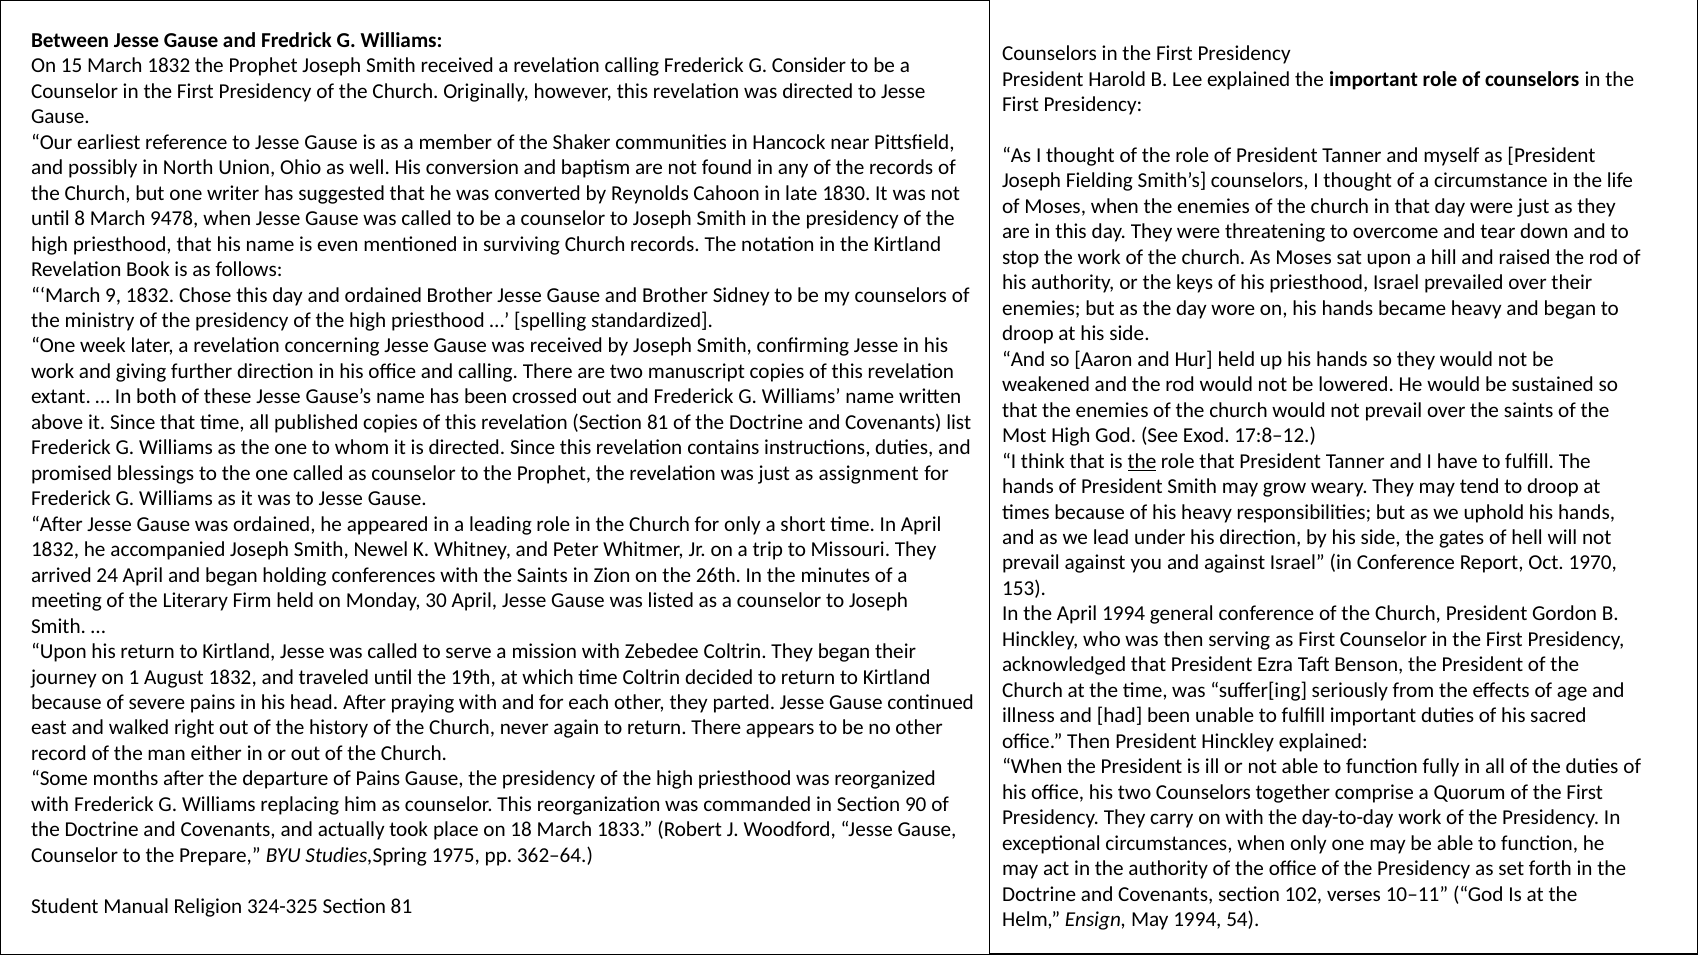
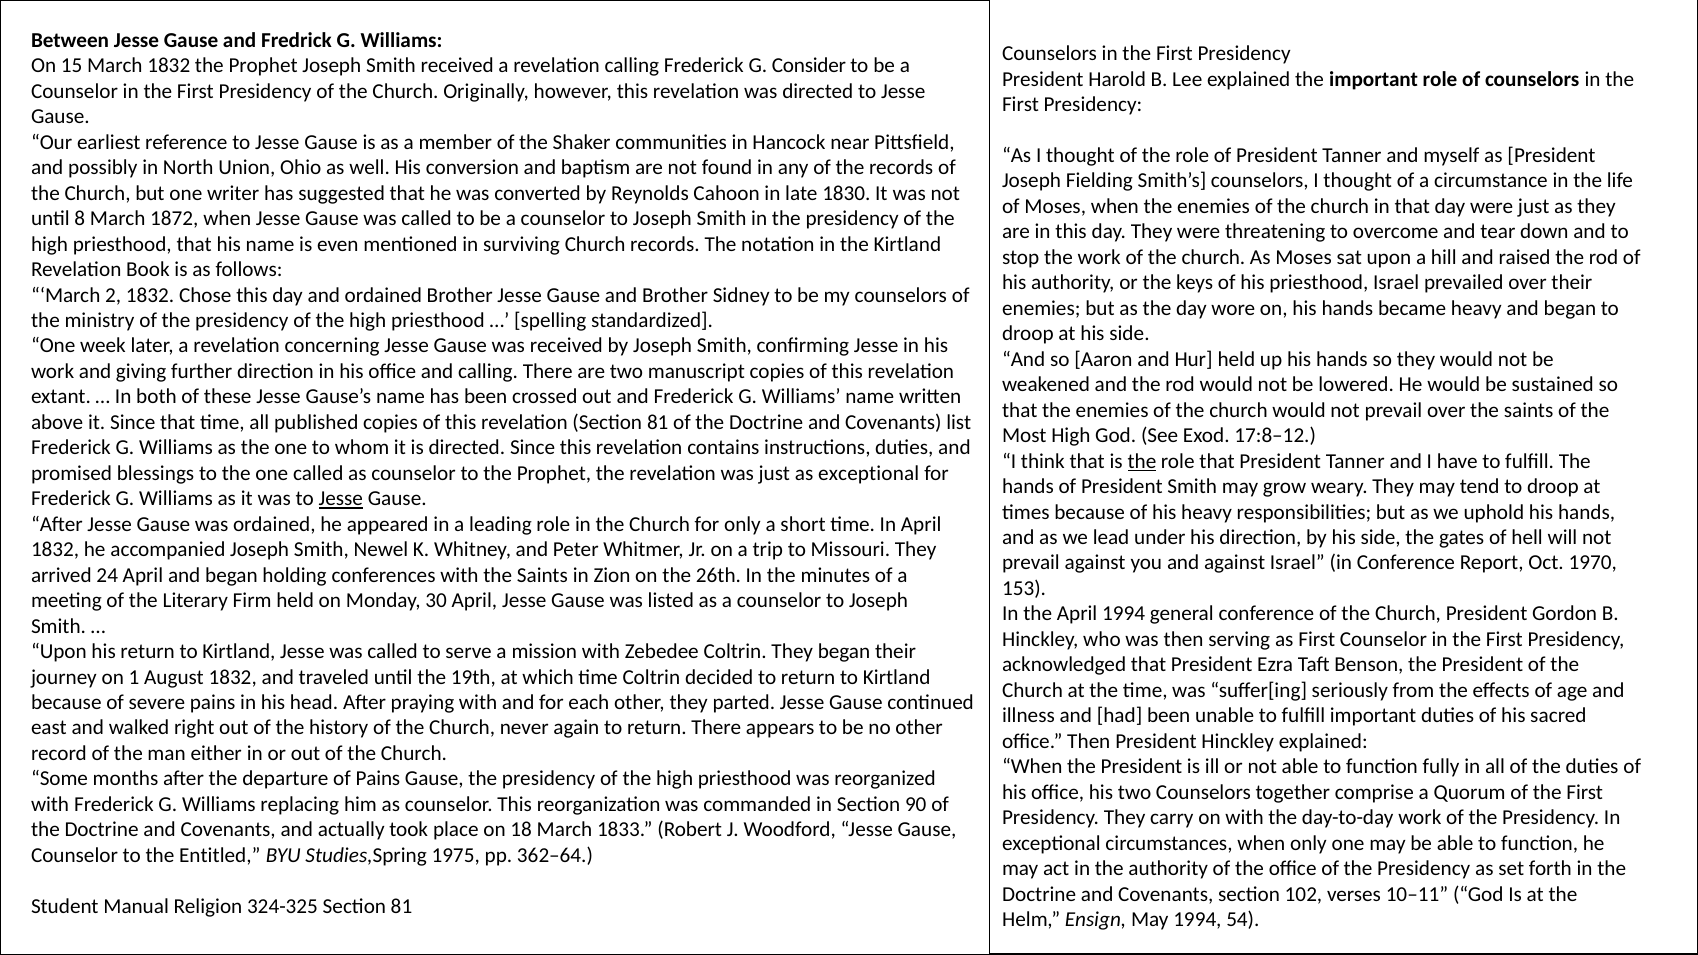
9478: 9478 -> 1872 (174, 219)
9: 9 -> 2 (113, 295)
as assignment: assignment -> exceptional (869, 473)
Jesse underline: none -> present (341, 499)
Prepare: Prepare -> Entitled (220, 855)
